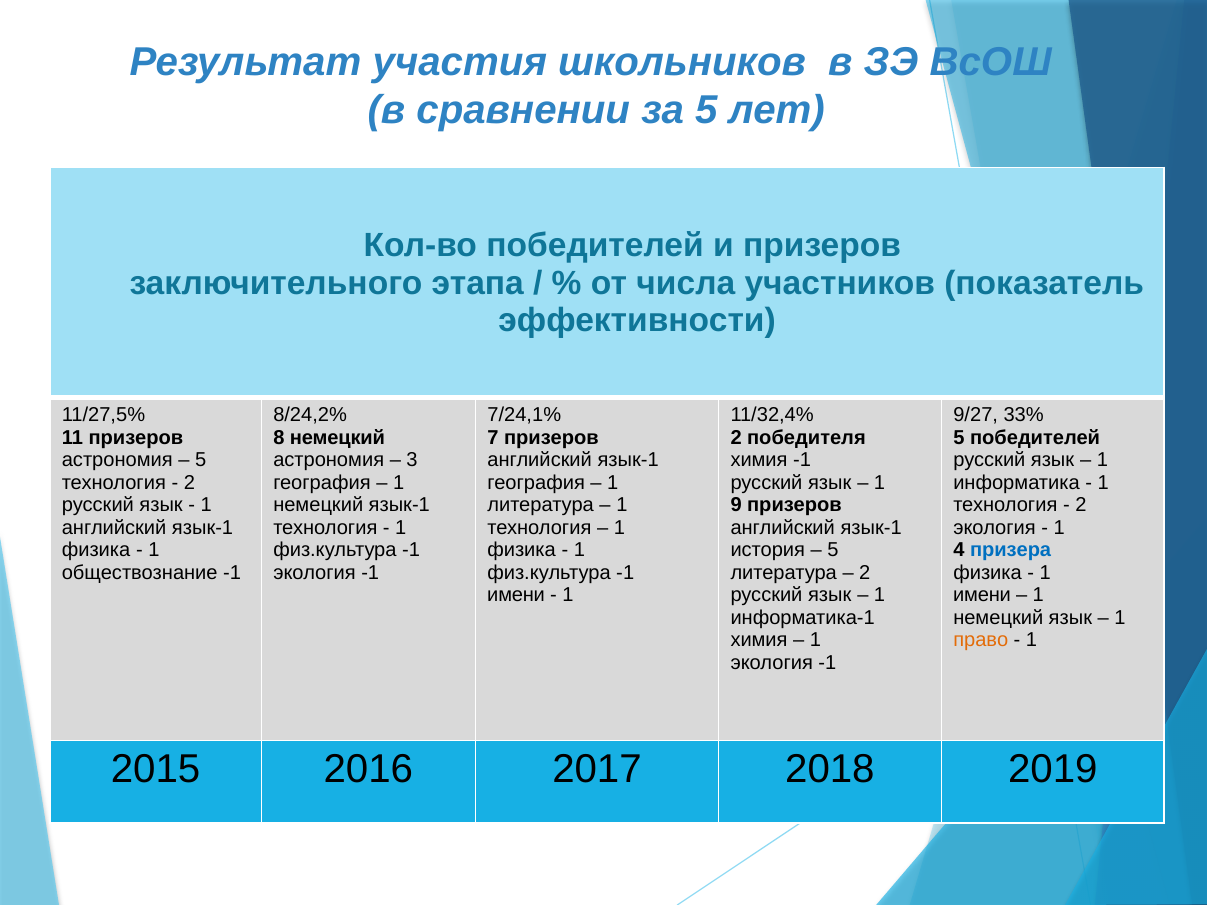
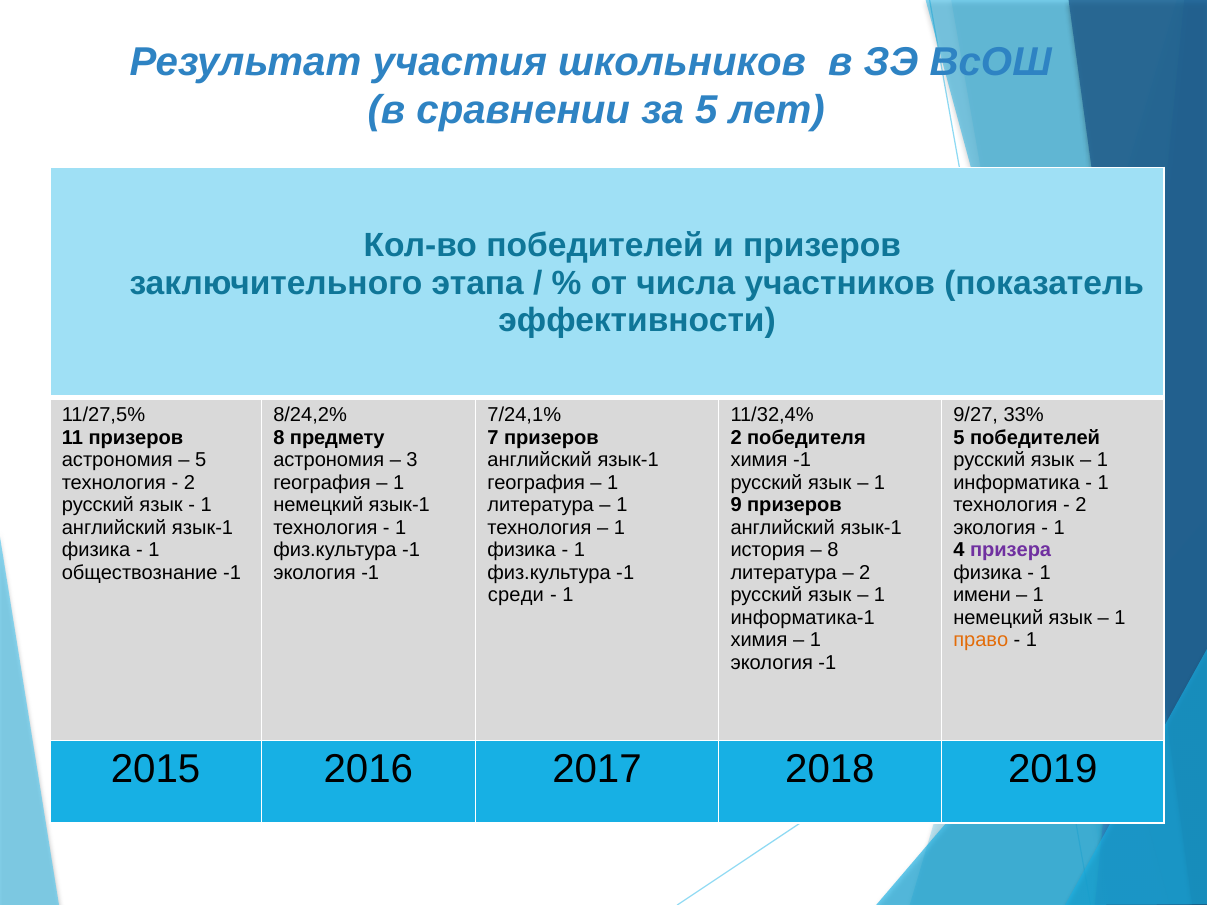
8 немецкий: немецкий -> предмету (337, 438)
5: 5 -> 8 (833, 550)
призера colour: blue -> purple (1011, 550)
имени: имени -> среди (516, 595)
